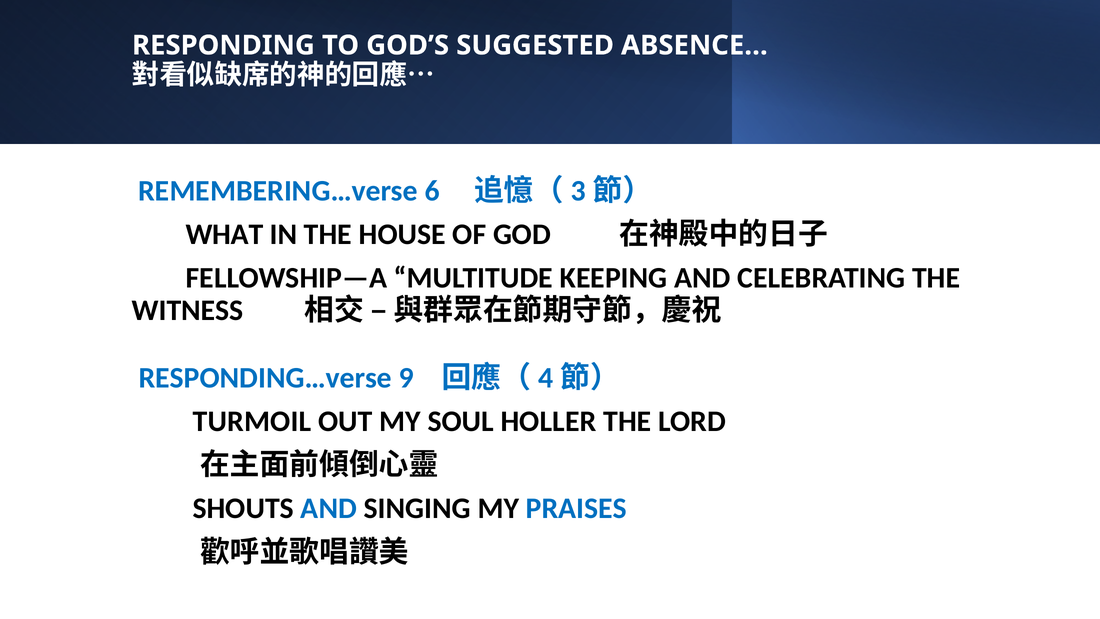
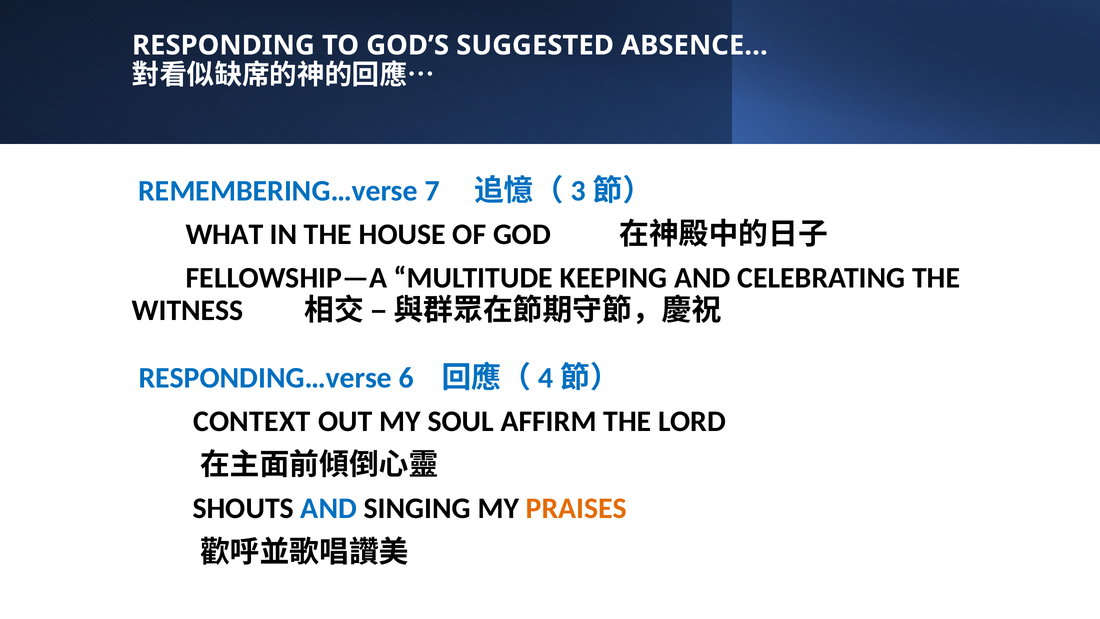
6: 6 -> 7 (432, 191)
9: 9 -> 6 (406, 378)
TURMOIL: TURMOIL -> CONTEXT (252, 421)
HOLLER: HOLLER -> AFFIRM (549, 421)
PRAISES colour: blue -> orange (576, 508)
